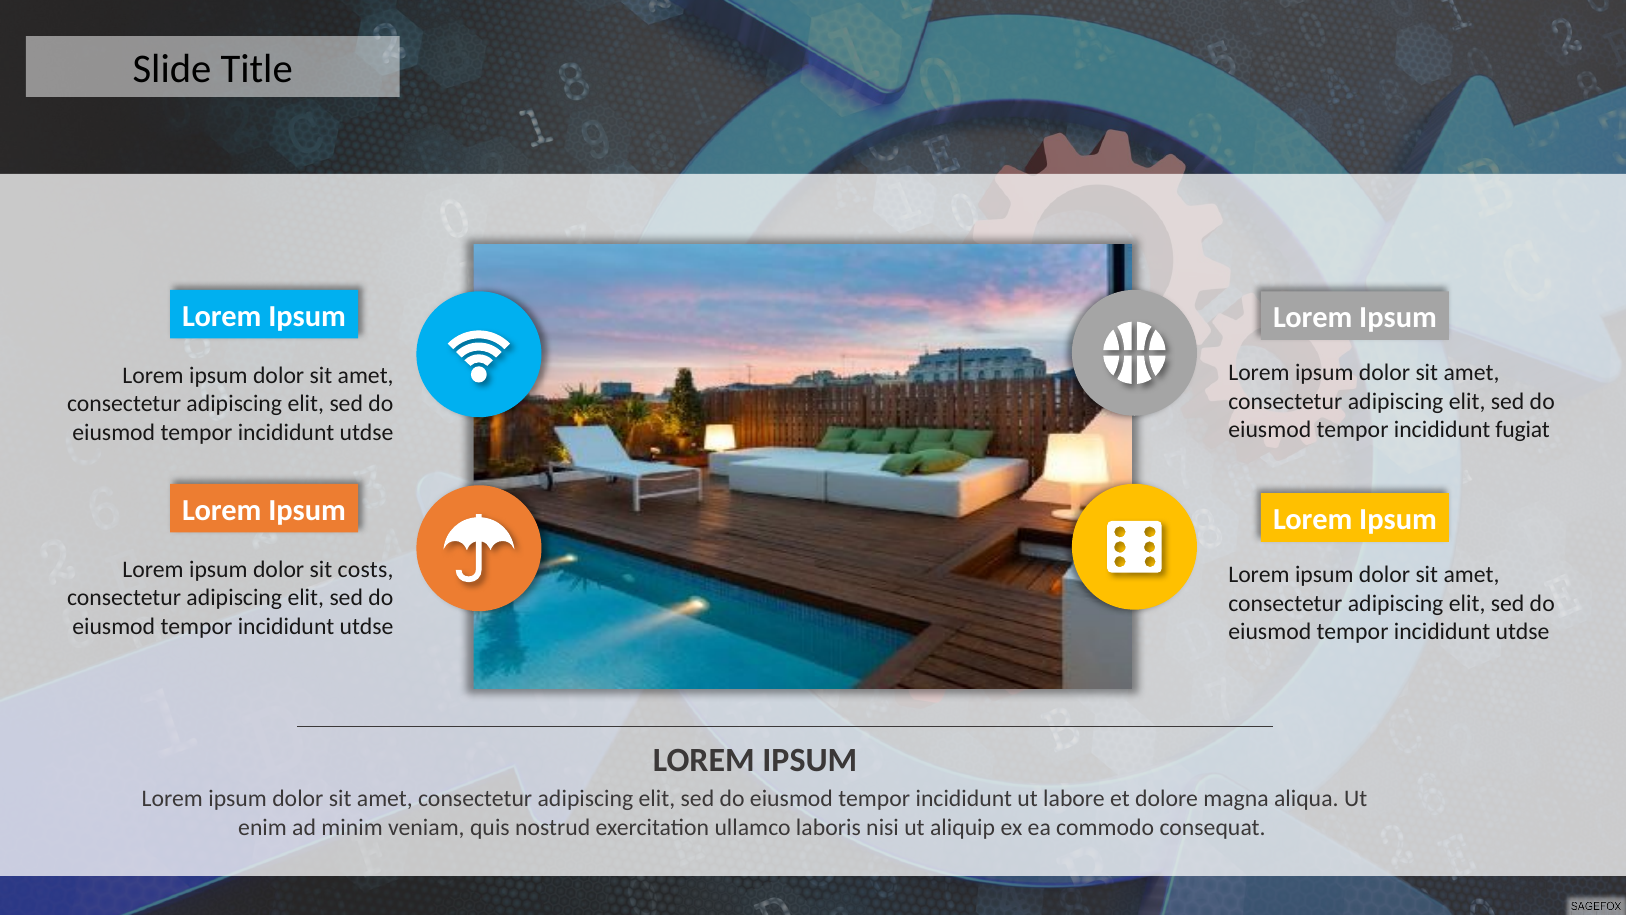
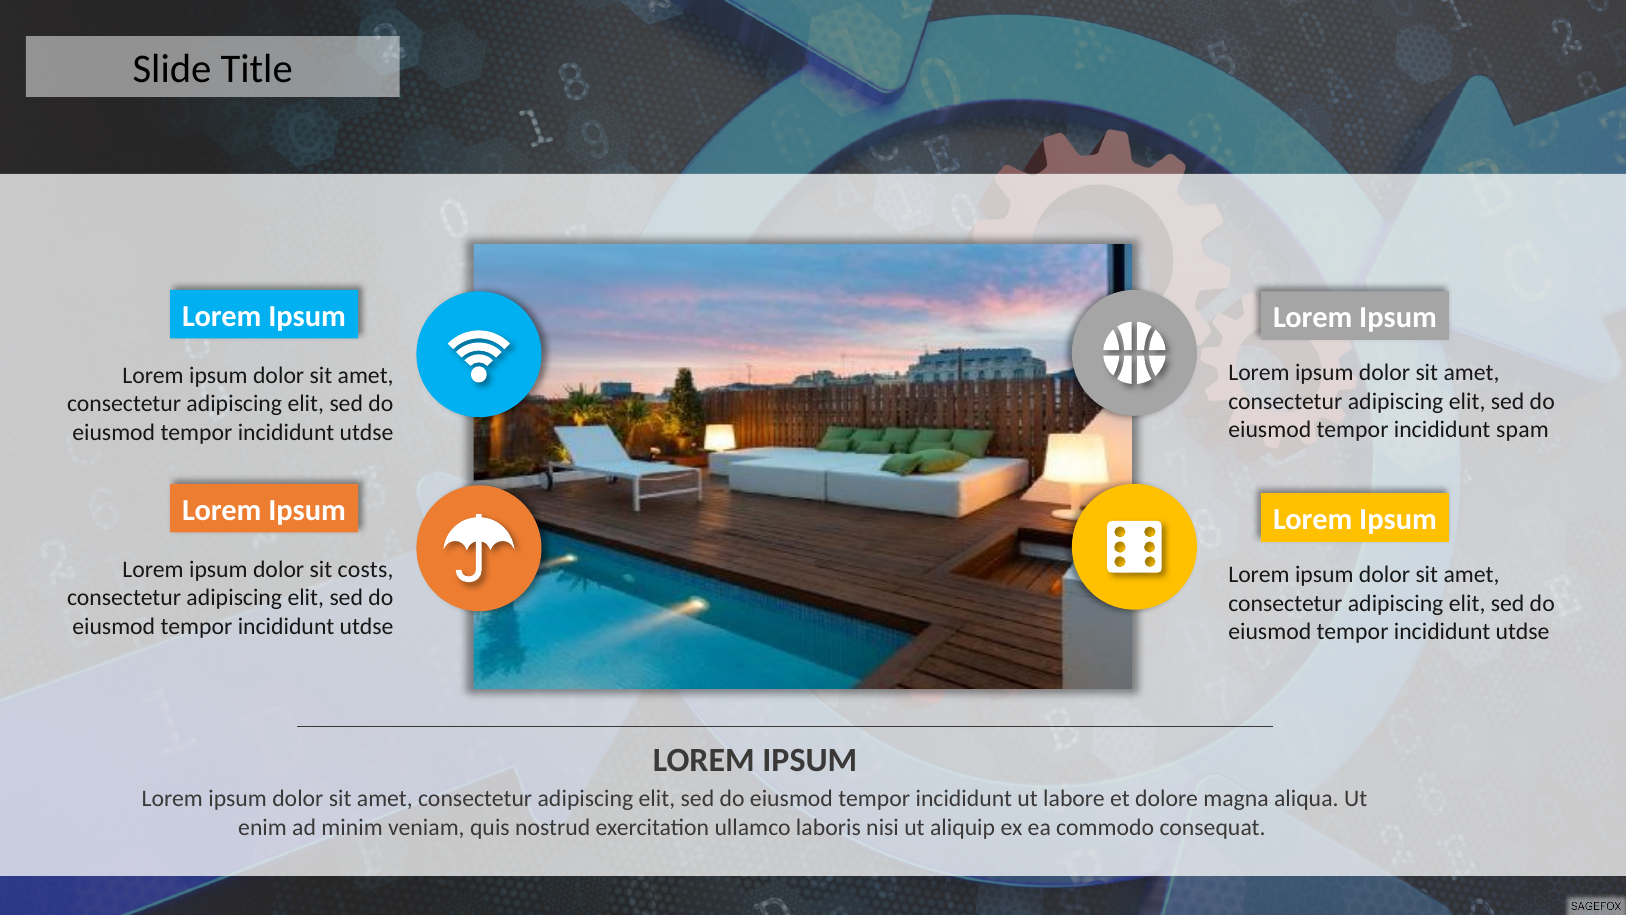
fugiat: fugiat -> spam (1522, 430)
